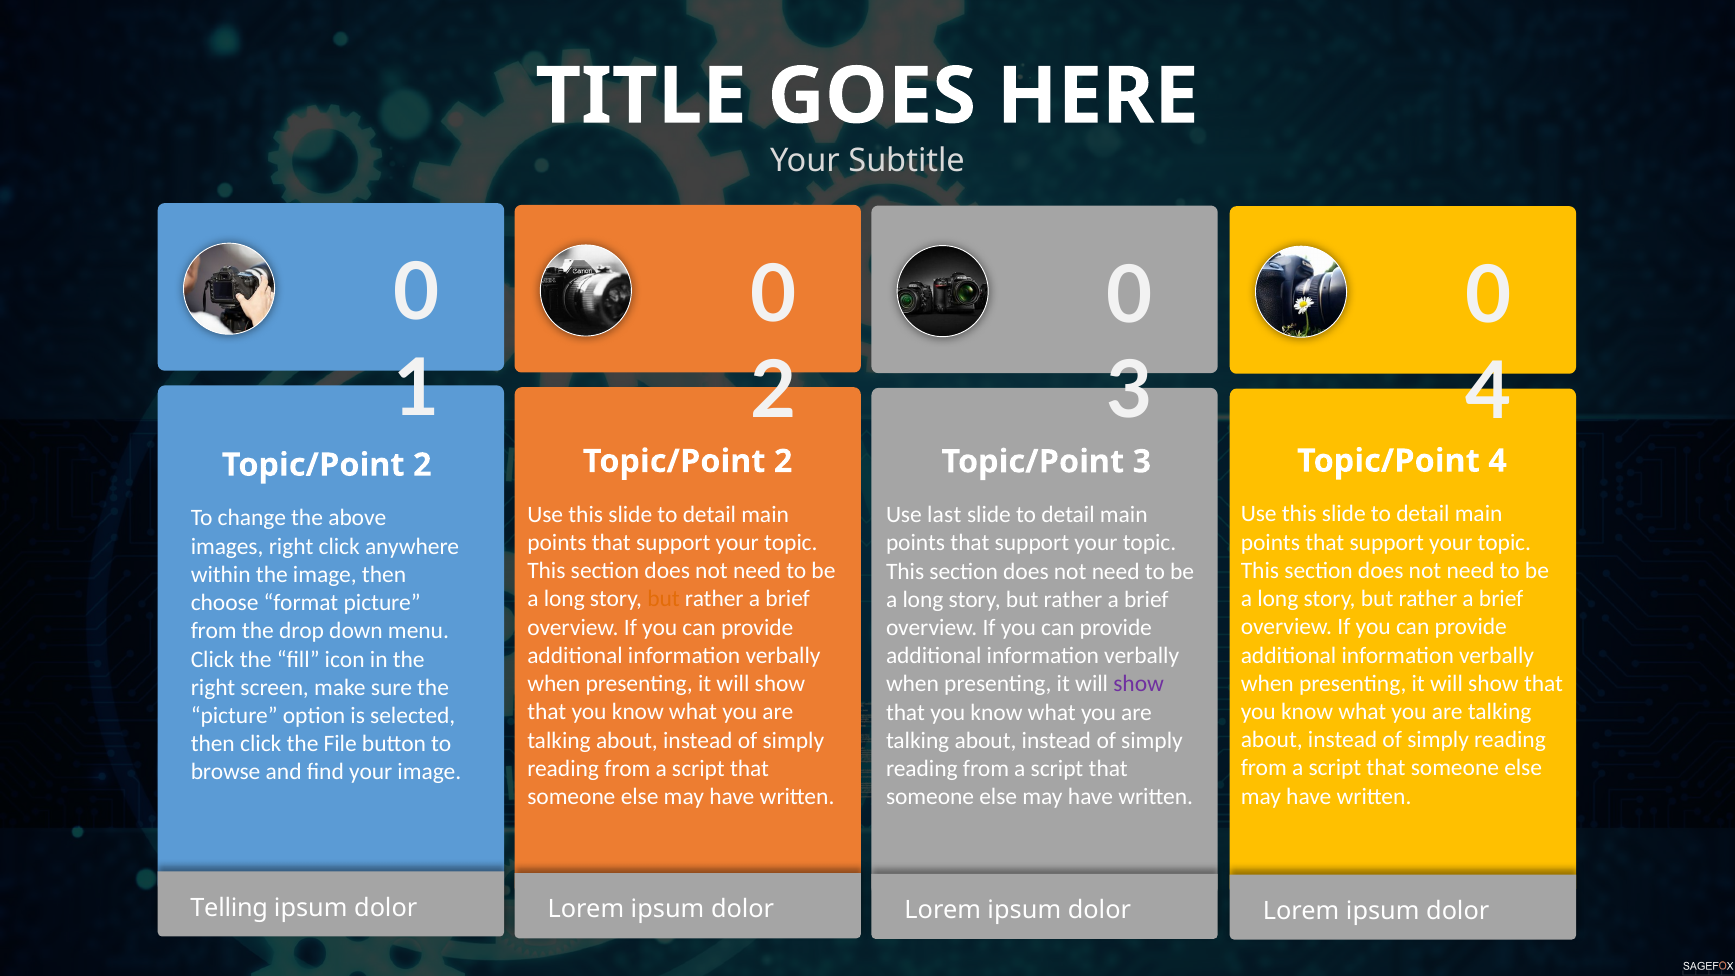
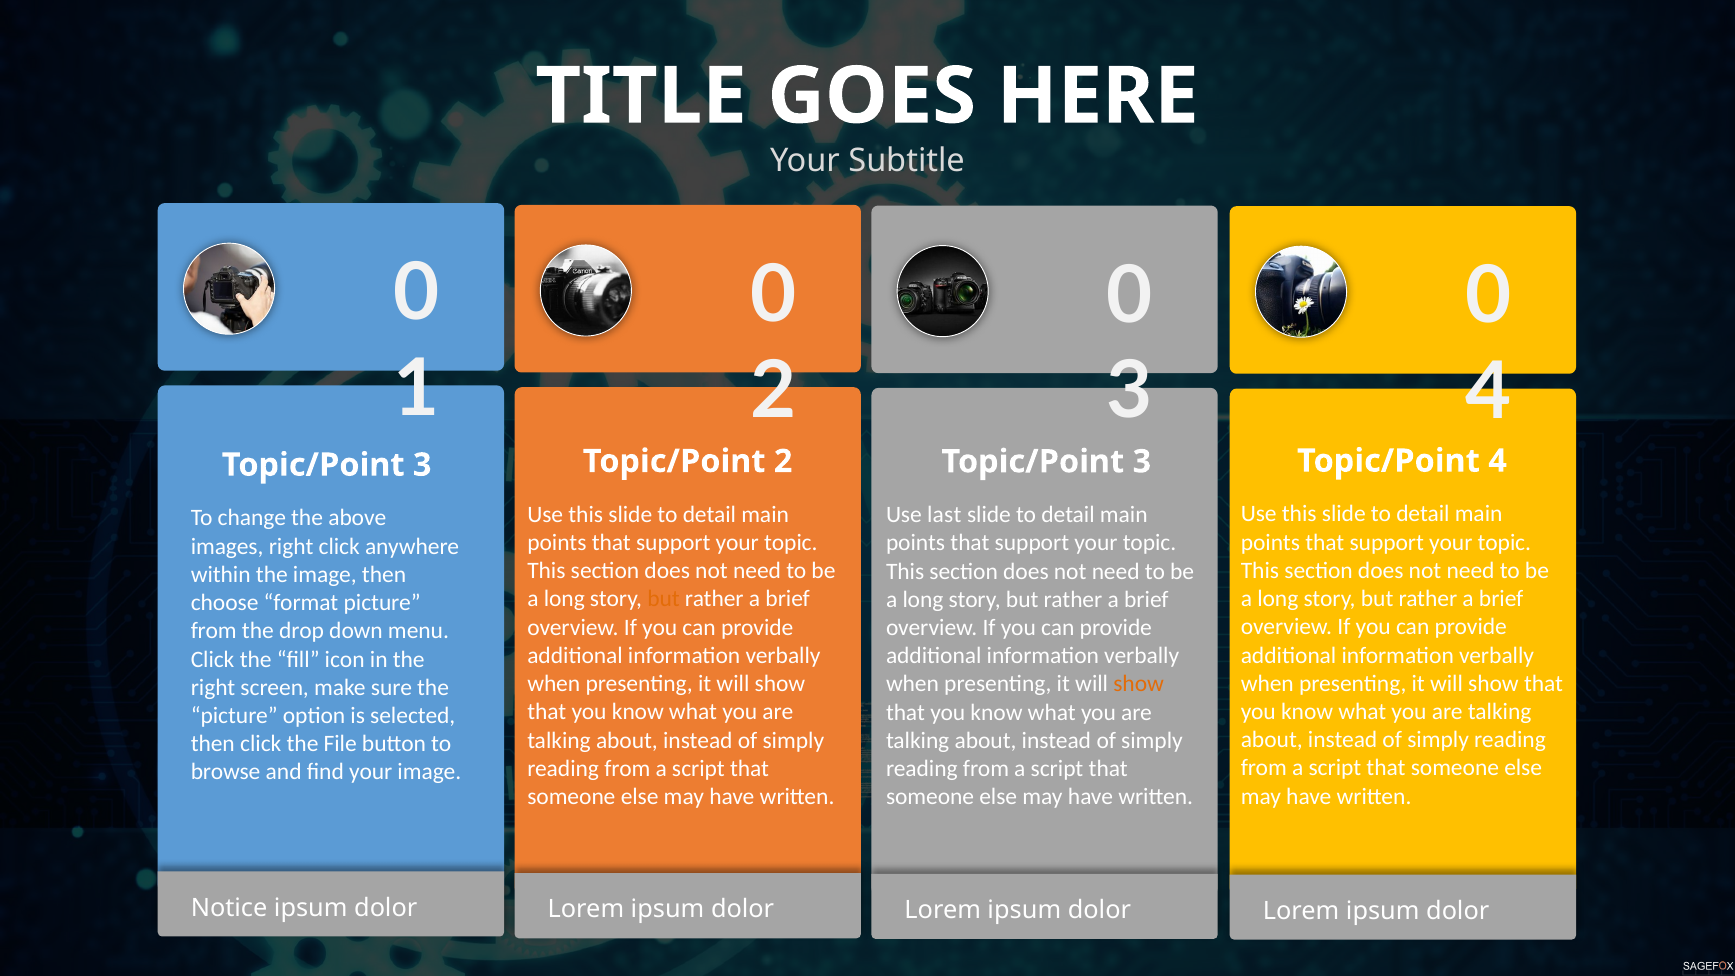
2: 2 -> 3 (422, 465)
show colour: purple -> orange (1139, 684)
Telling: Telling -> Notice (229, 908)
